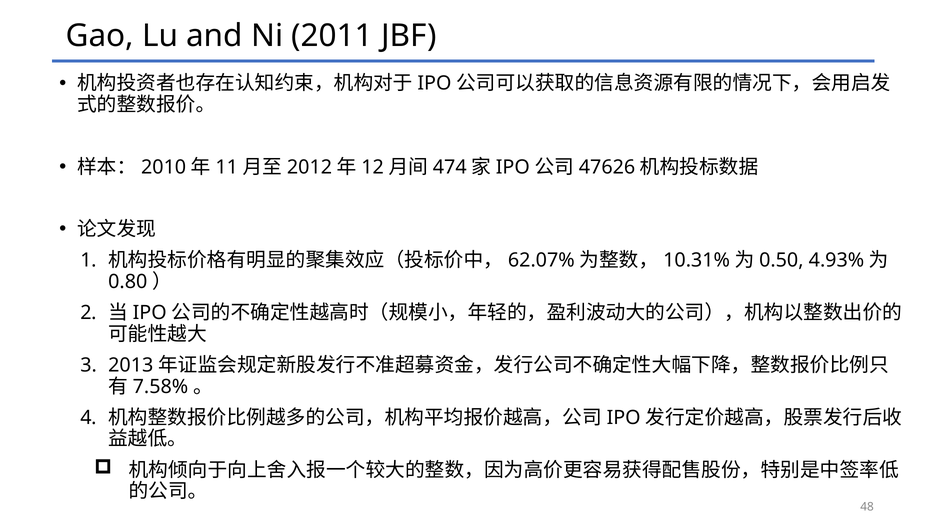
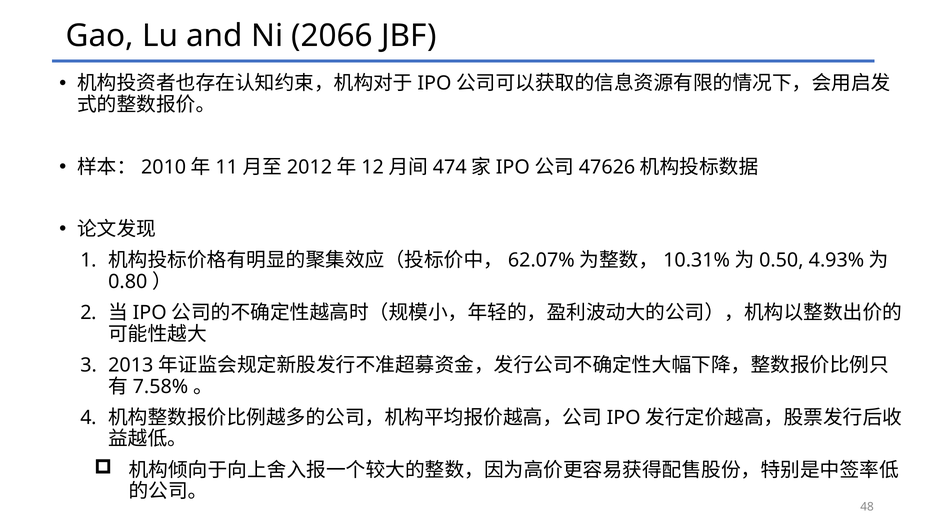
2011: 2011 -> 2066 (332, 36)
